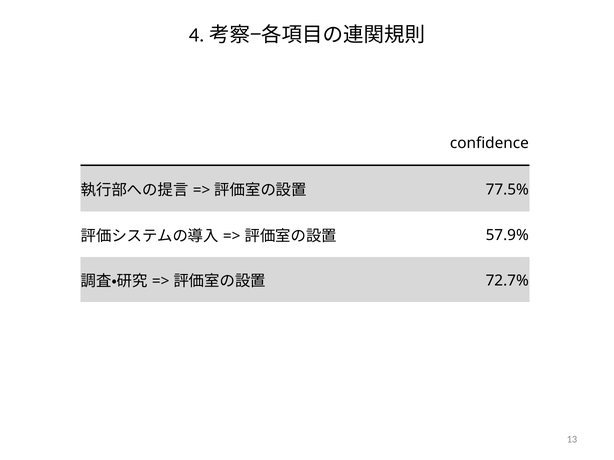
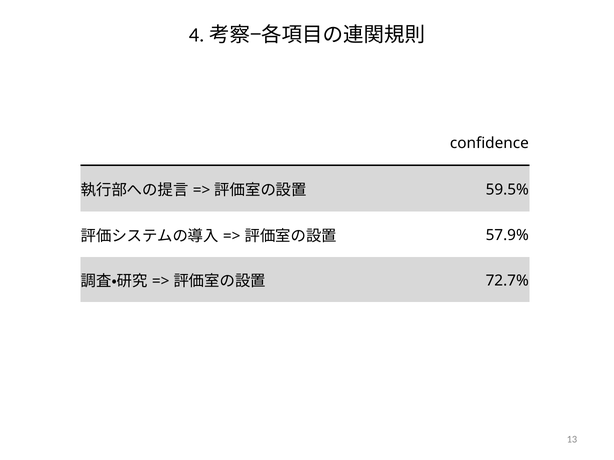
77.5%: 77.5% -> 59.5% (507, 190)
